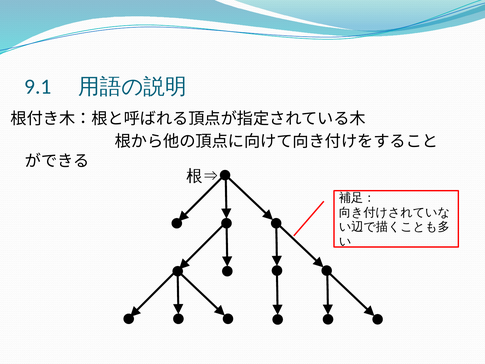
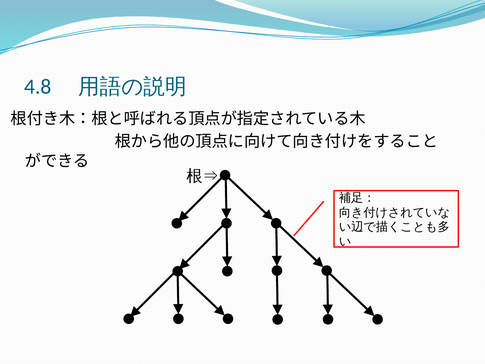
9.1: 9.1 -> 4.8 (38, 87)
